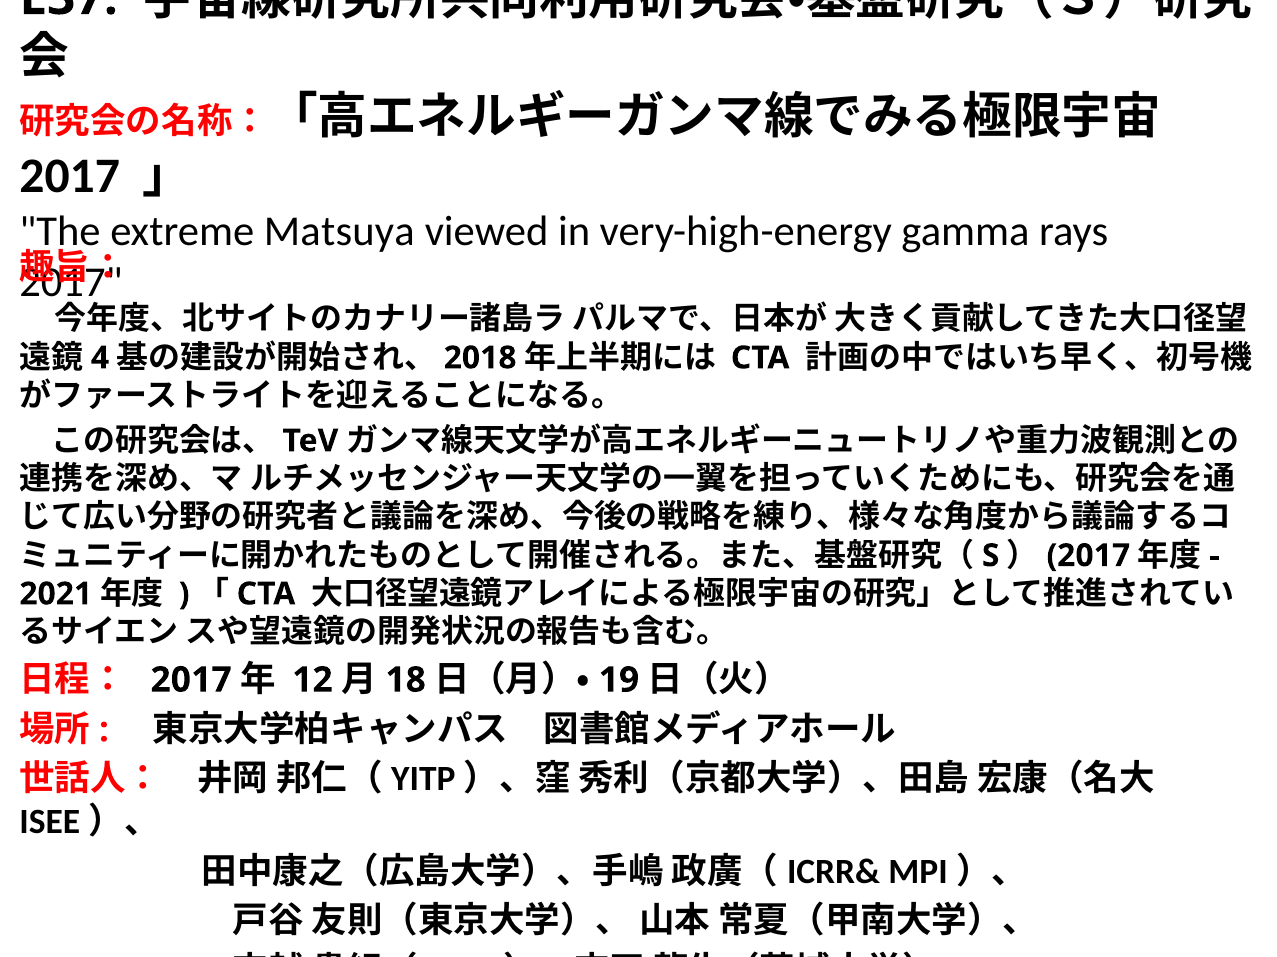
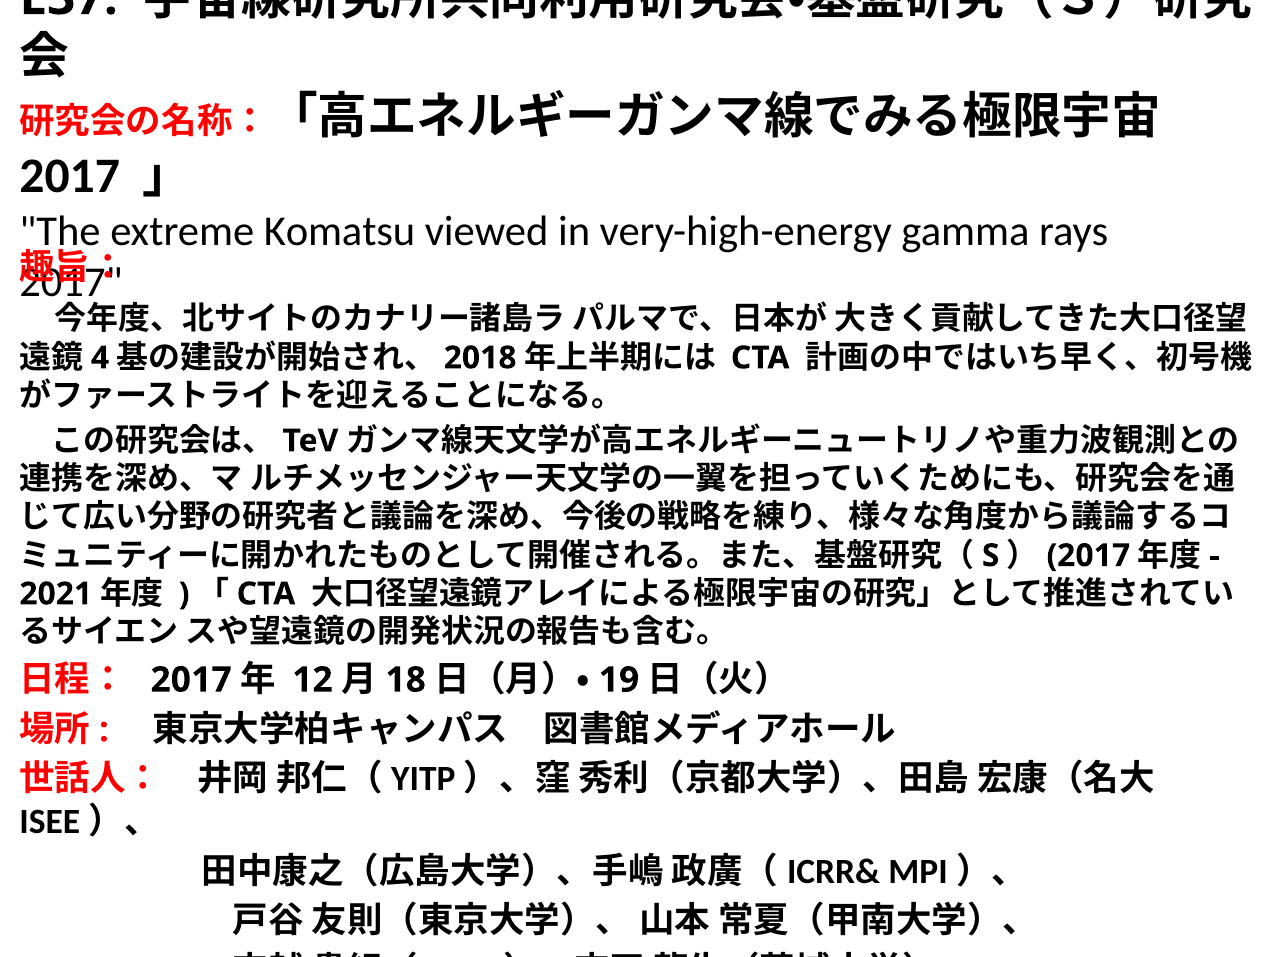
Matsuya: Matsuya -> Komatsu (340, 231)
